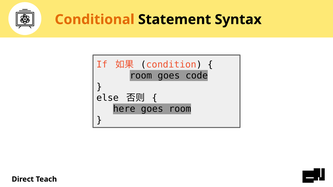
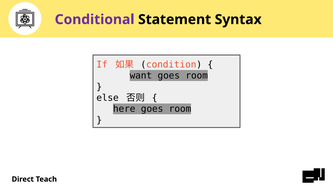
Conditional colour: orange -> purple (95, 20)
room: room -> want (141, 76)
code: code -> room (197, 76)
